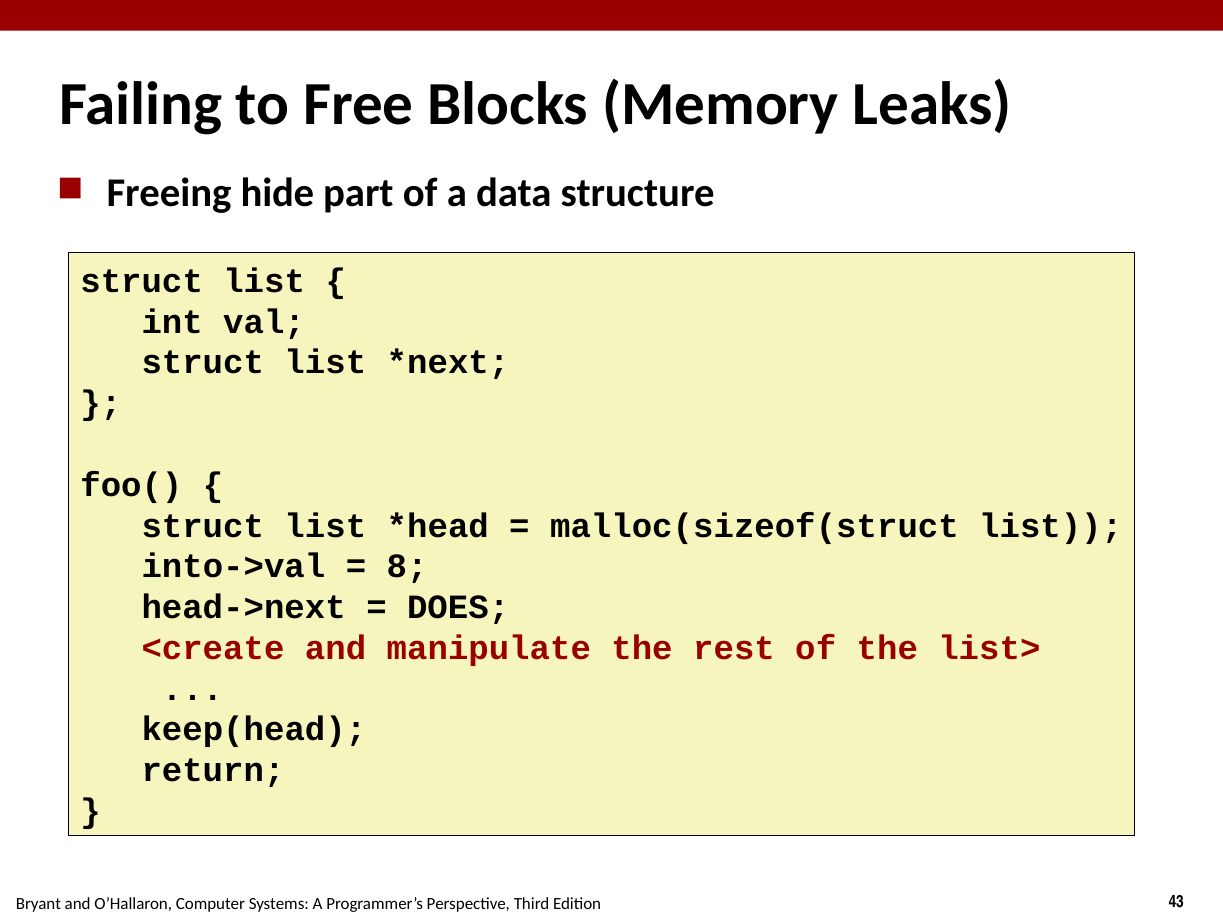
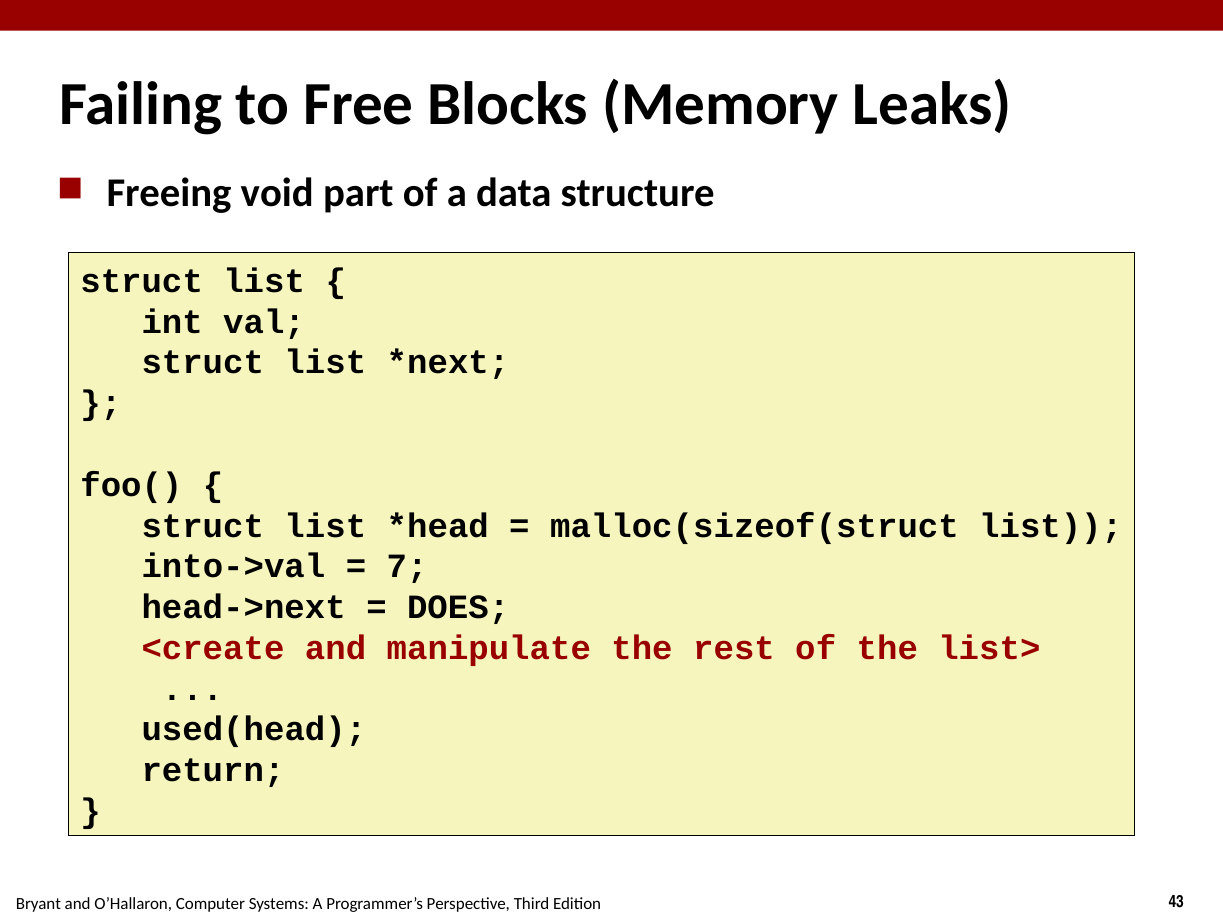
hide: hide -> void (277, 193)
8: 8 -> 7 (407, 567)
keep(head: keep(head -> used(head (254, 730)
